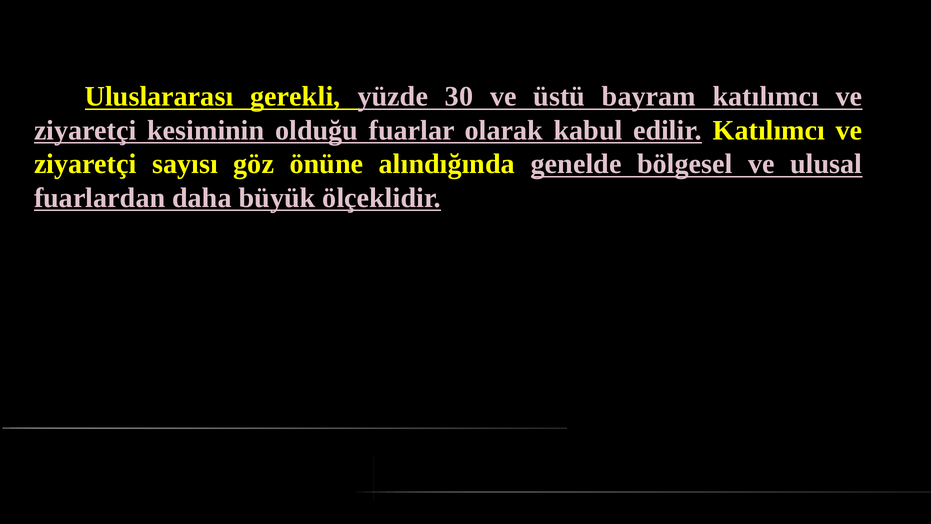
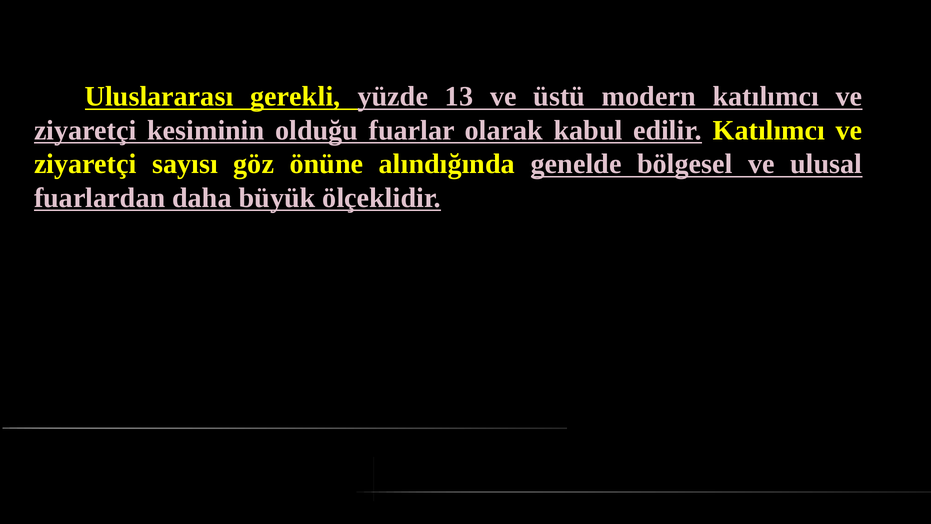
30: 30 -> 13 (459, 97)
bayram: bayram -> modern (649, 97)
